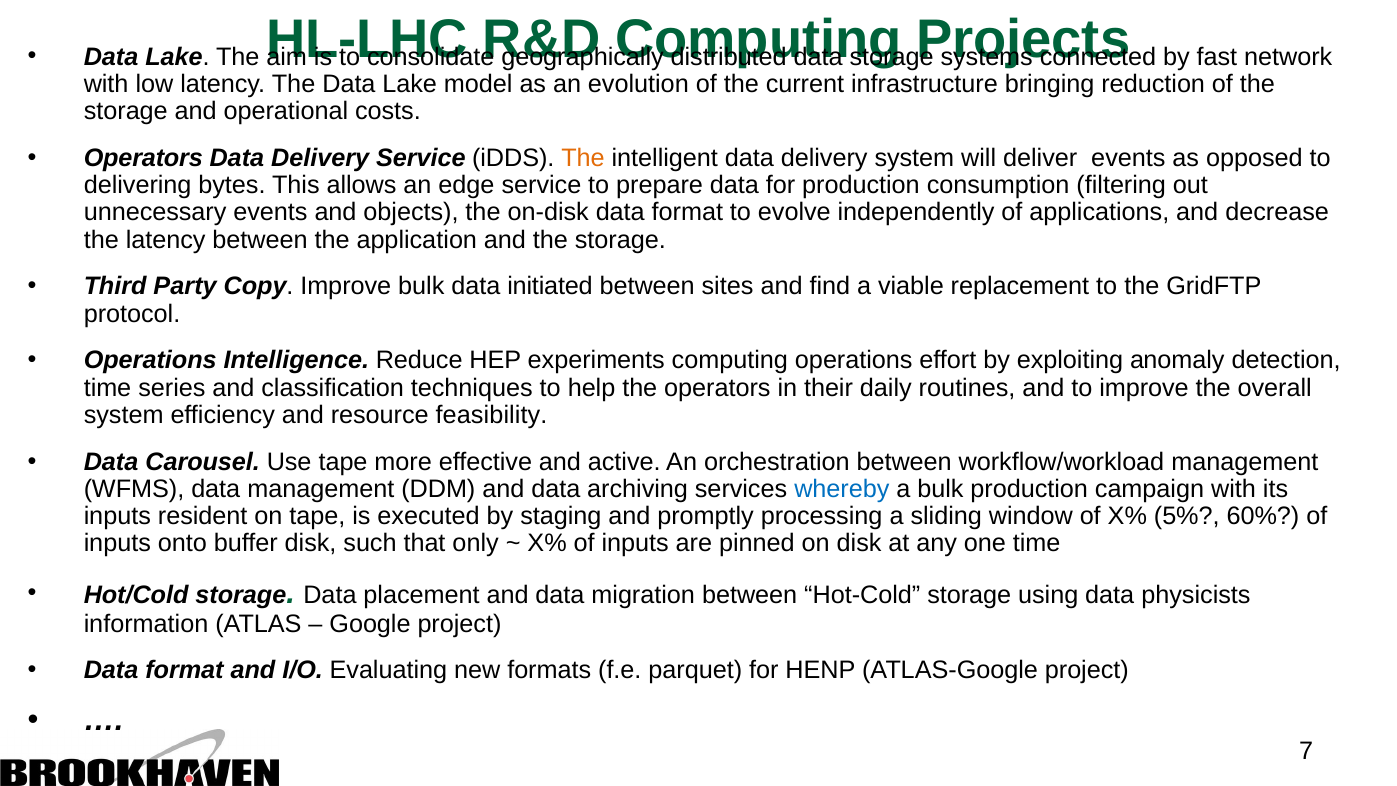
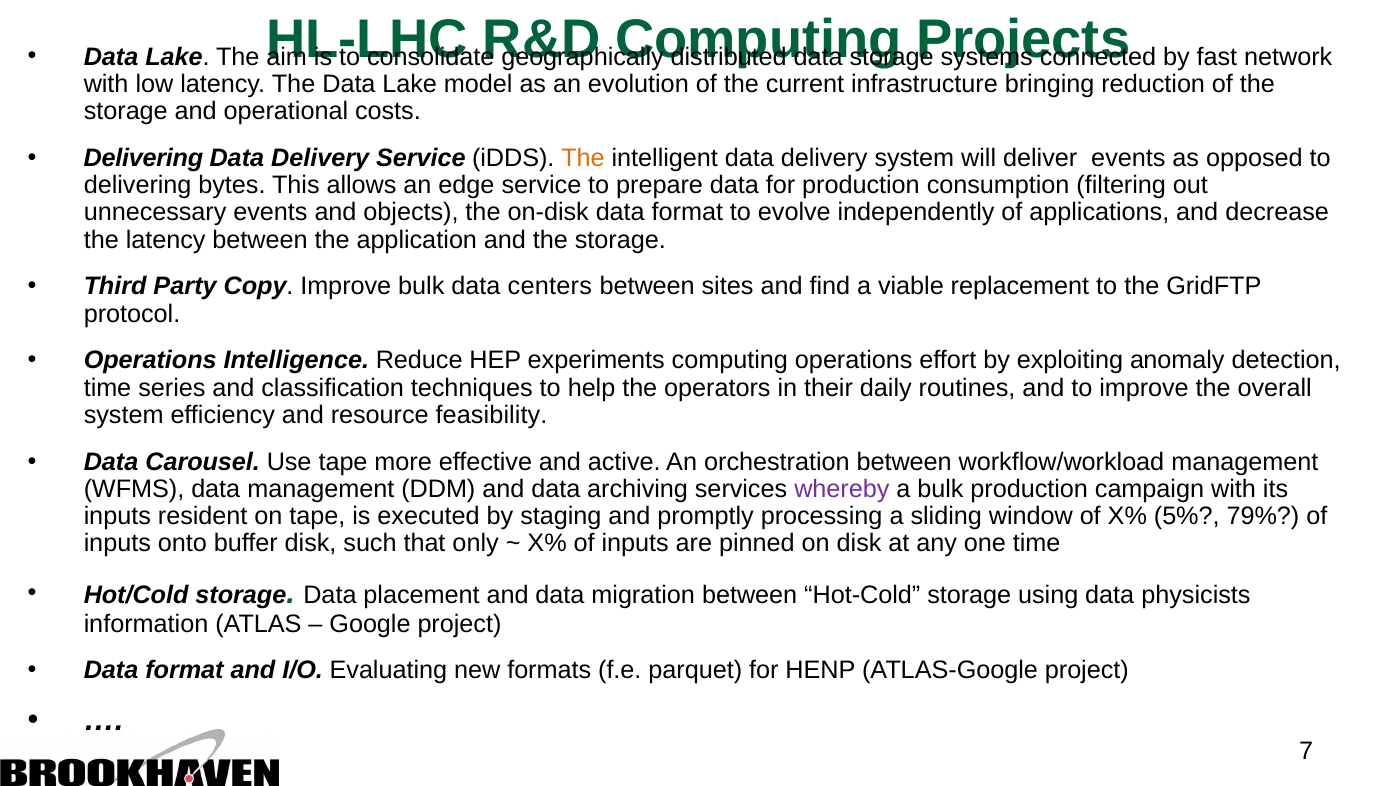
Operators: Operators -> Delivering (143, 158)
initiated: initiated -> centers (550, 286)
whereby colour: blue -> purple (842, 489)
60%: 60% -> 79% (1263, 516)
